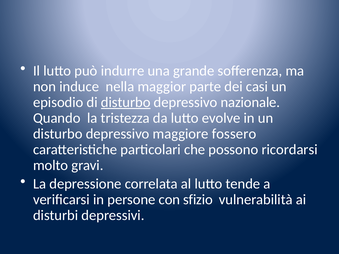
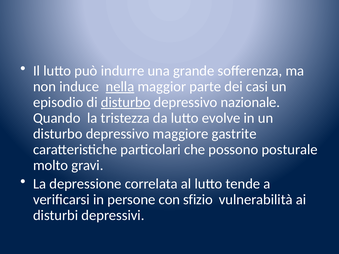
nella underline: none -> present (120, 87)
fossero: fossero -> gastrite (234, 134)
ricordarsi: ricordarsi -> posturale (290, 150)
